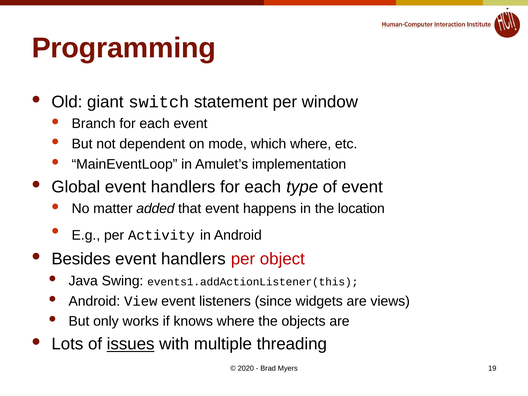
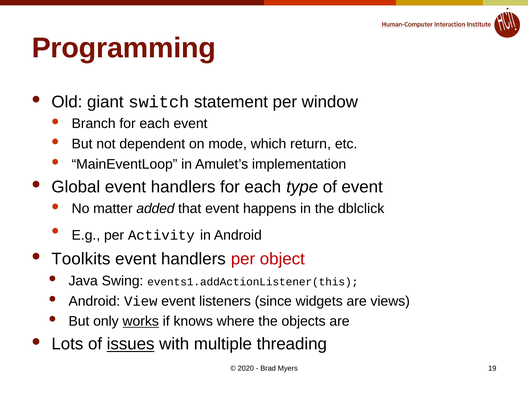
which where: where -> return (311, 144)
location: location -> dblclick (361, 209)
Besides: Besides -> Toolkits (81, 259)
works underline: none -> present (141, 321)
